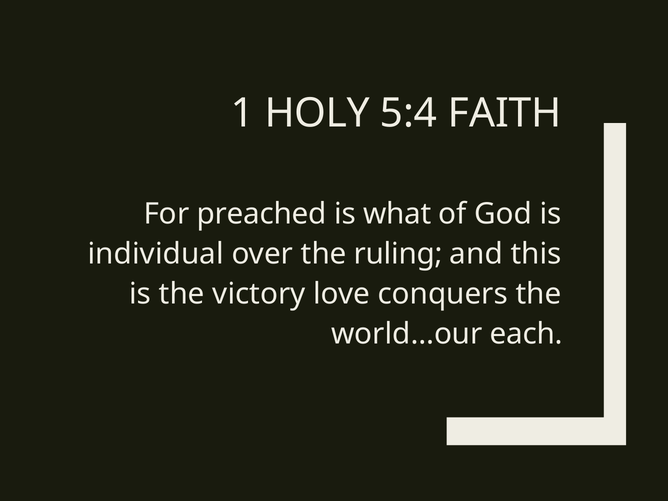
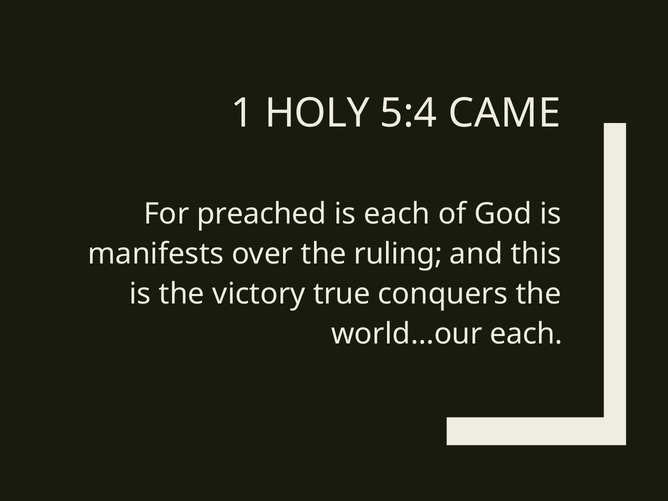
FAITH: FAITH -> CAME (505, 113)
is what: what -> each (397, 214)
individual: individual -> manifests (156, 254)
love: love -> true (342, 294)
